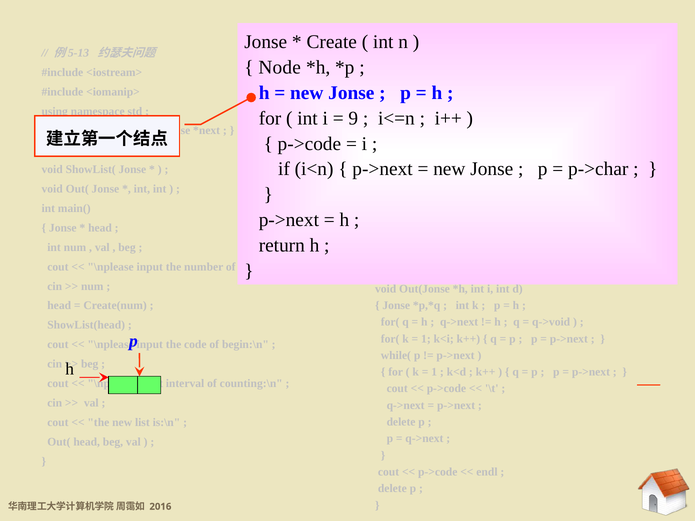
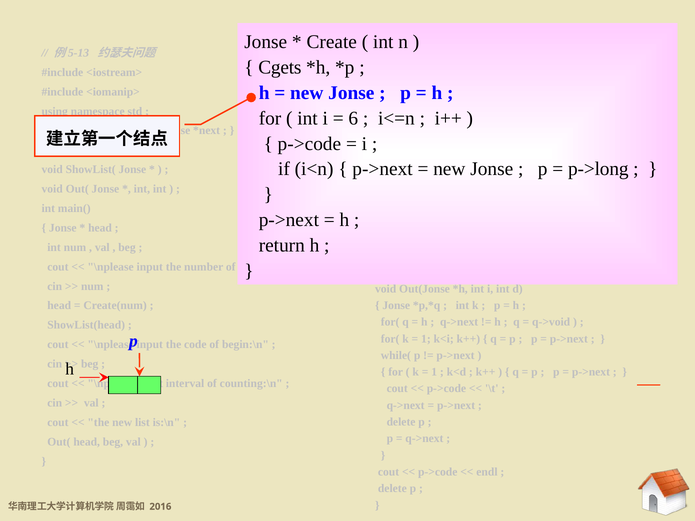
Node: Node -> Cgets (280, 67)
9: 9 -> 6 (353, 118)
p->char: p->char -> p->long (598, 169)
